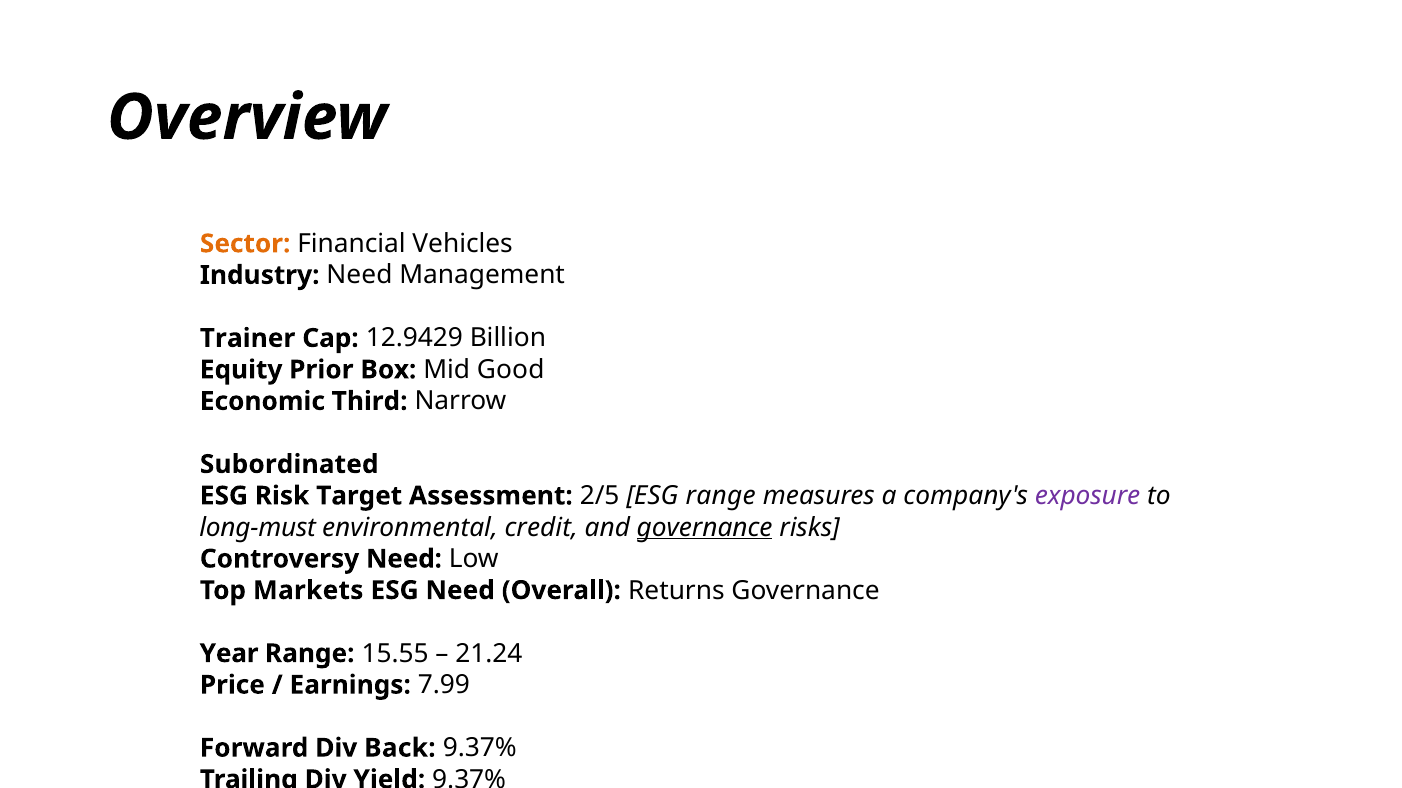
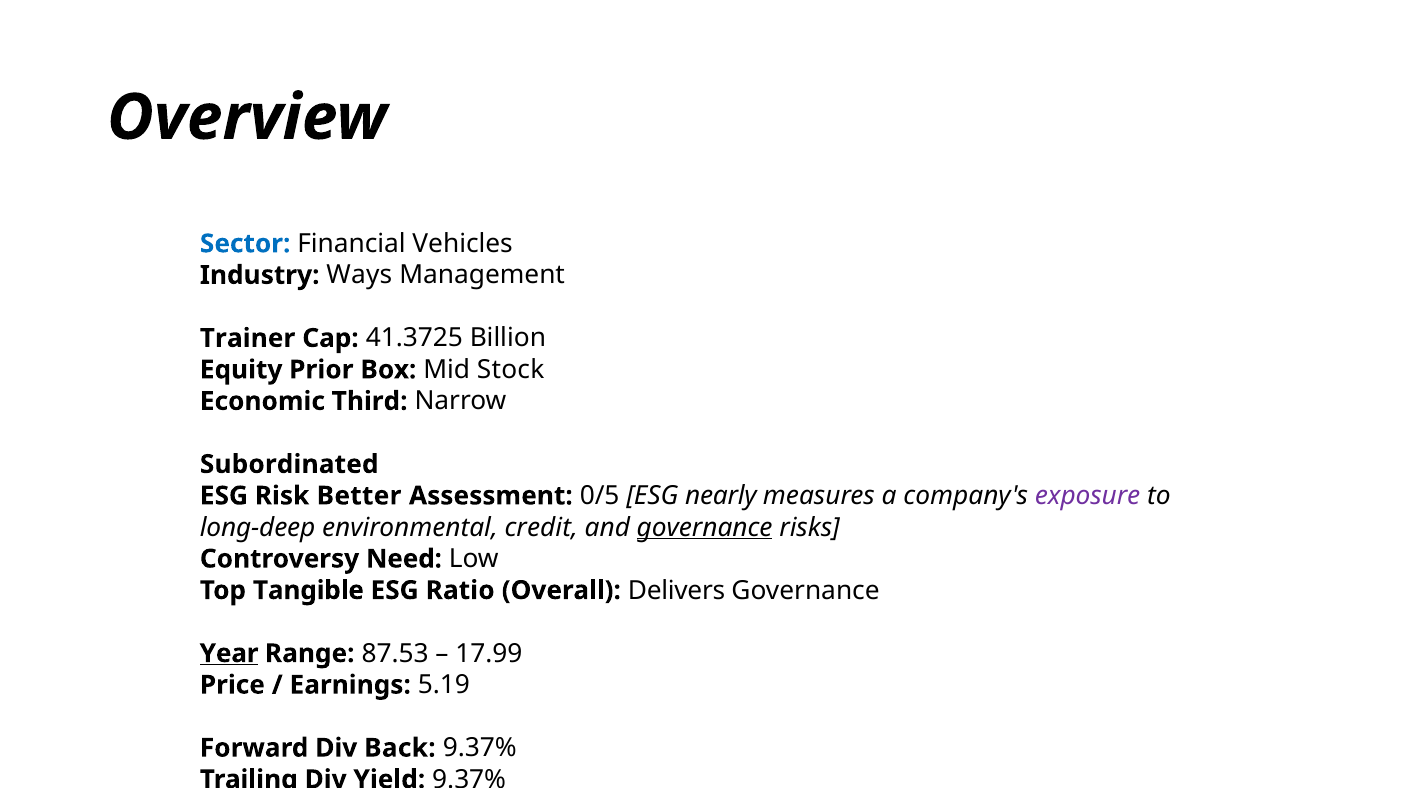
Sector colour: orange -> blue (245, 244)
Industry Need: Need -> Ways (359, 275)
12.9429: 12.9429 -> 41.3725 (414, 338)
Good: Good -> Stock (511, 370)
Target: Target -> Better (359, 496)
2/5: 2/5 -> 0/5 (600, 496)
ESG range: range -> nearly (721, 496)
long-must: long-must -> long-deep (258, 528)
Markets: Markets -> Tangible (308, 591)
ESG Need: Need -> Ratio (460, 591)
Returns: Returns -> Delivers (677, 591)
Year underline: none -> present (229, 654)
15.55: 15.55 -> 87.53 (395, 654)
21.24: 21.24 -> 17.99 (489, 654)
7.99: 7.99 -> 5.19 (444, 685)
